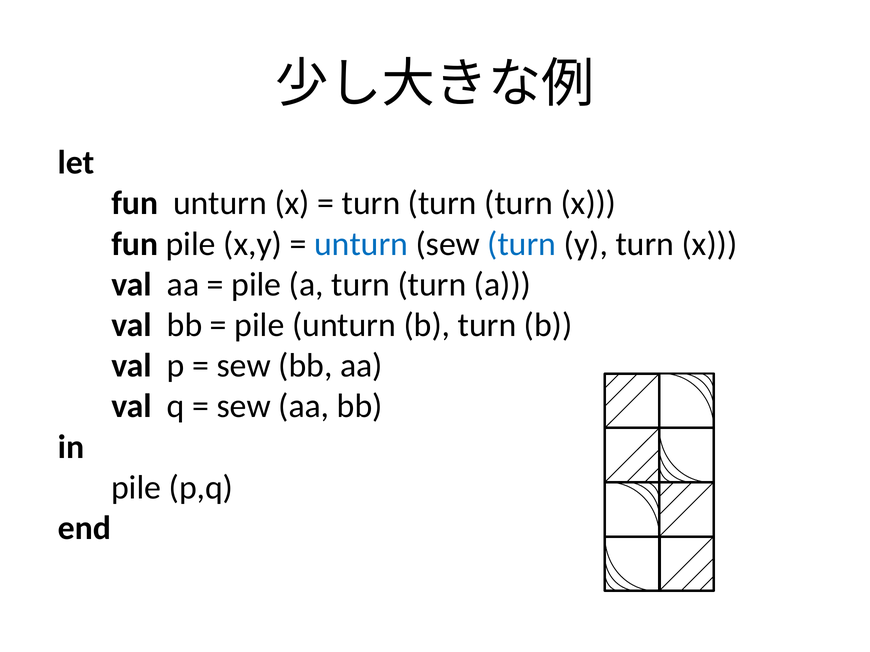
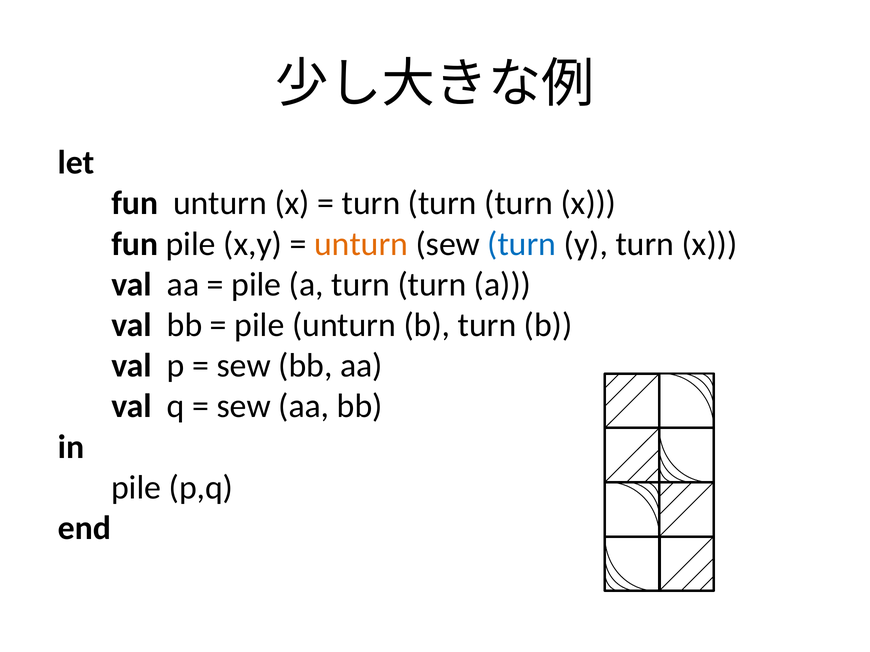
unturn colour: blue -> orange (361, 244)
